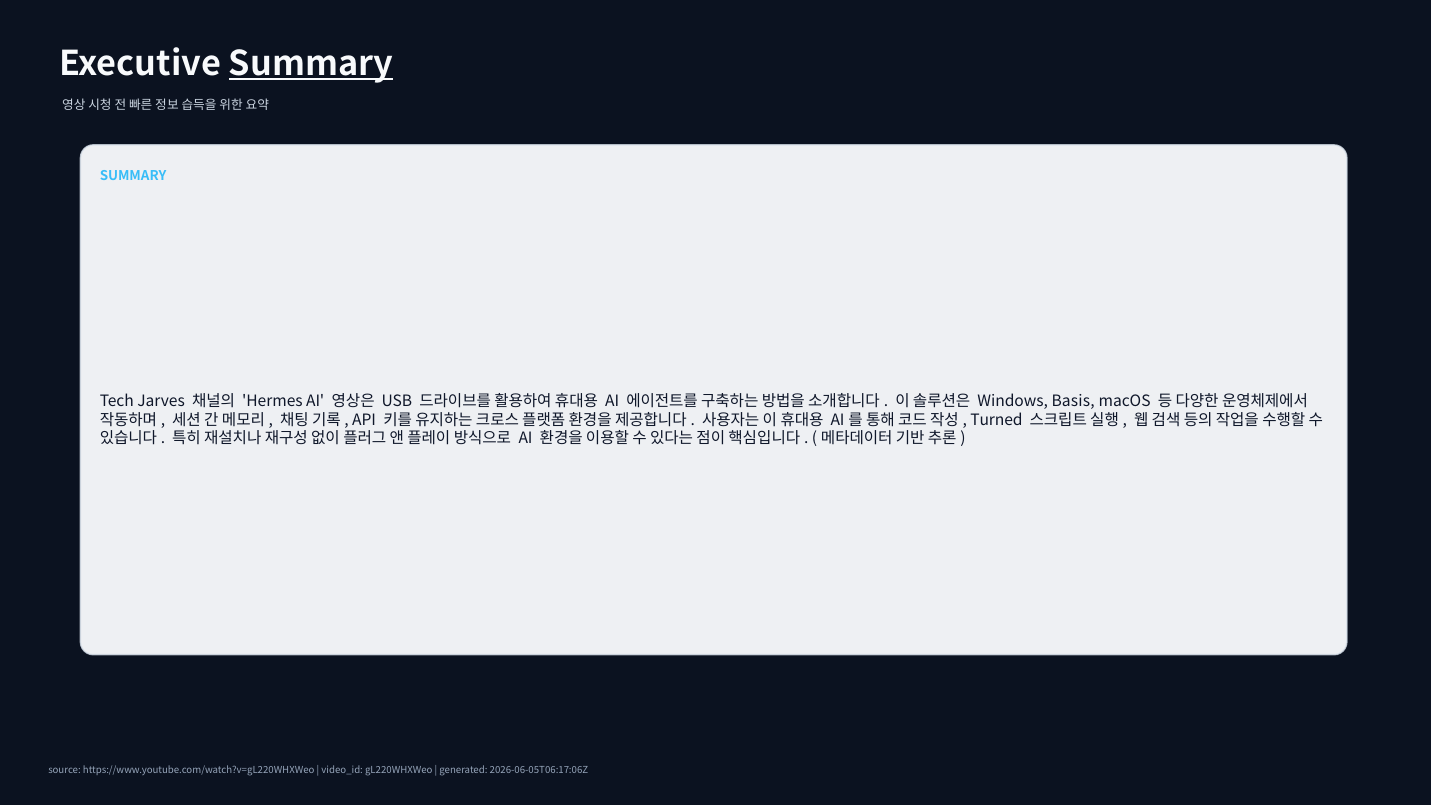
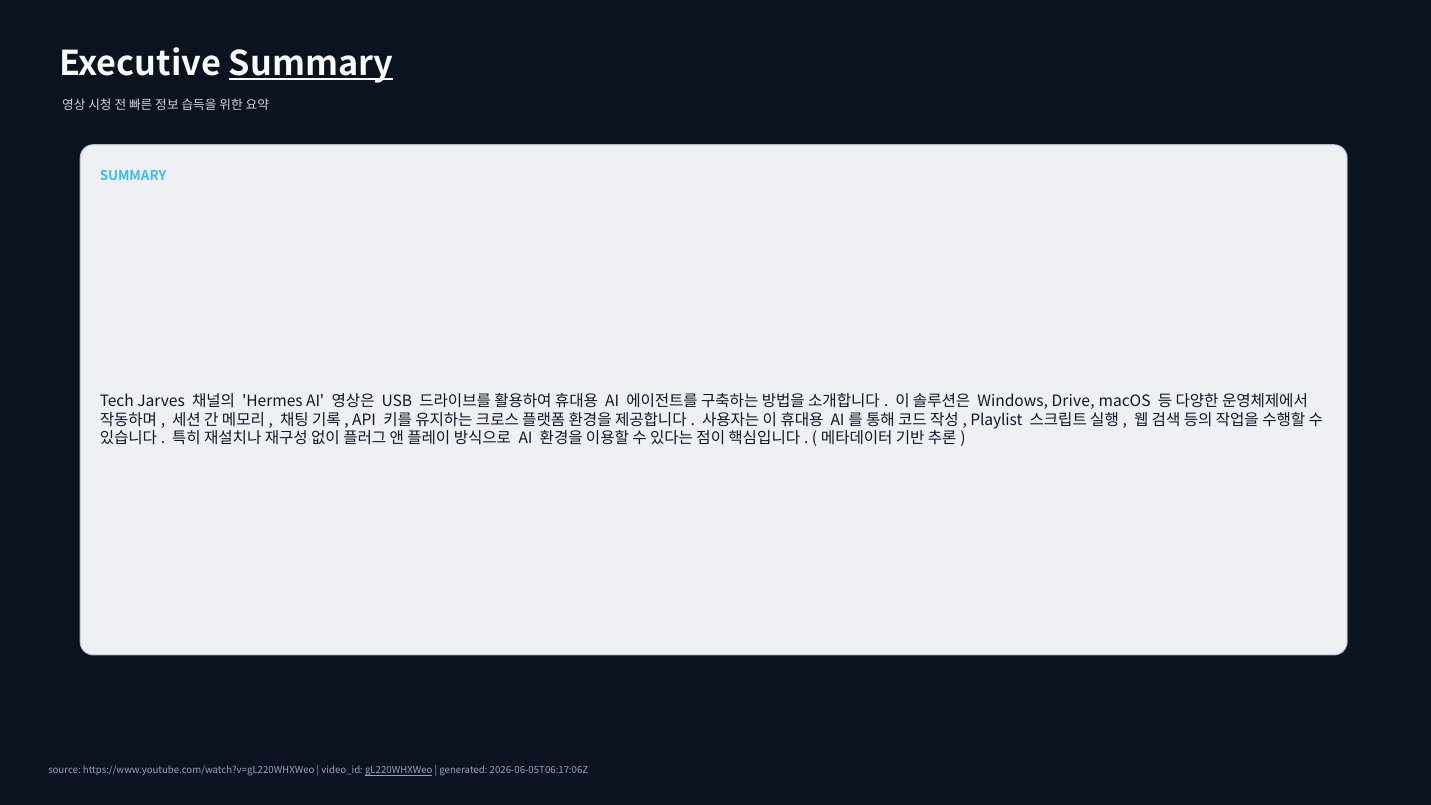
Basis: Basis -> Drive (1073, 401)
Turned: Turned -> Playlist (996, 420)
gL220WHXWeo underline: none -> present (399, 771)
